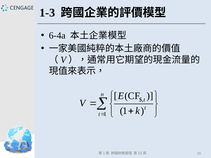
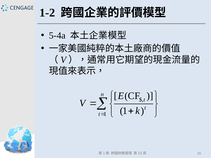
1-3: 1-3 -> 1-2 (47, 13)
6-4a: 6-4a -> 5-4a (57, 35)
